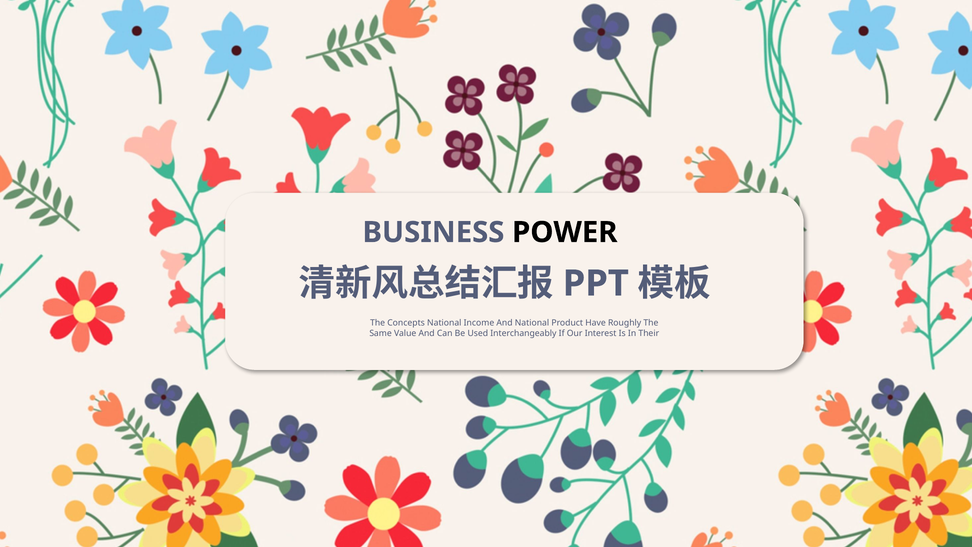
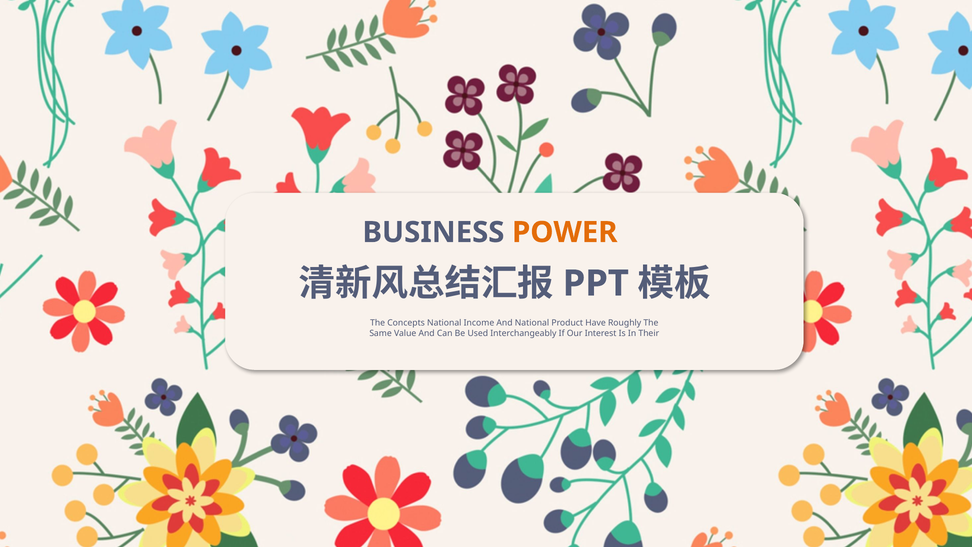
POWER colour: black -> orange (565, 232)
